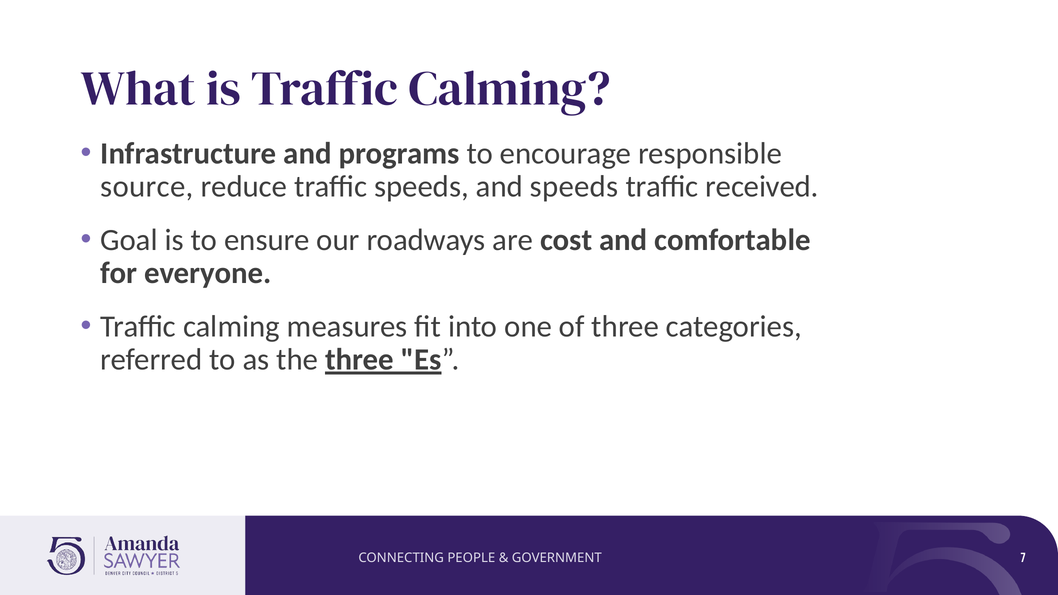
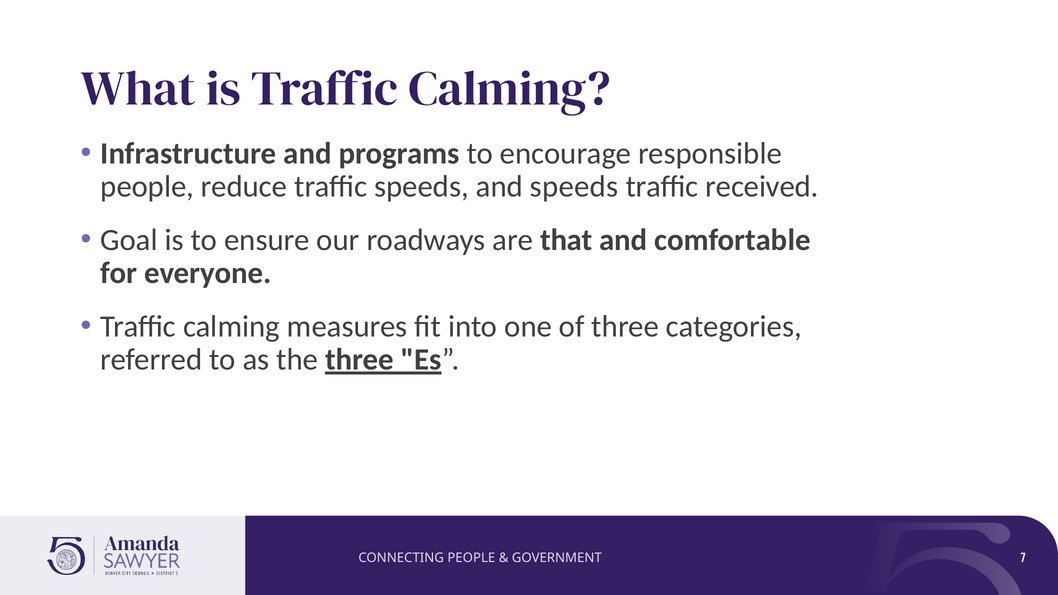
source: source -> people (147, 187)
cost: cost -> that (566, 240)
